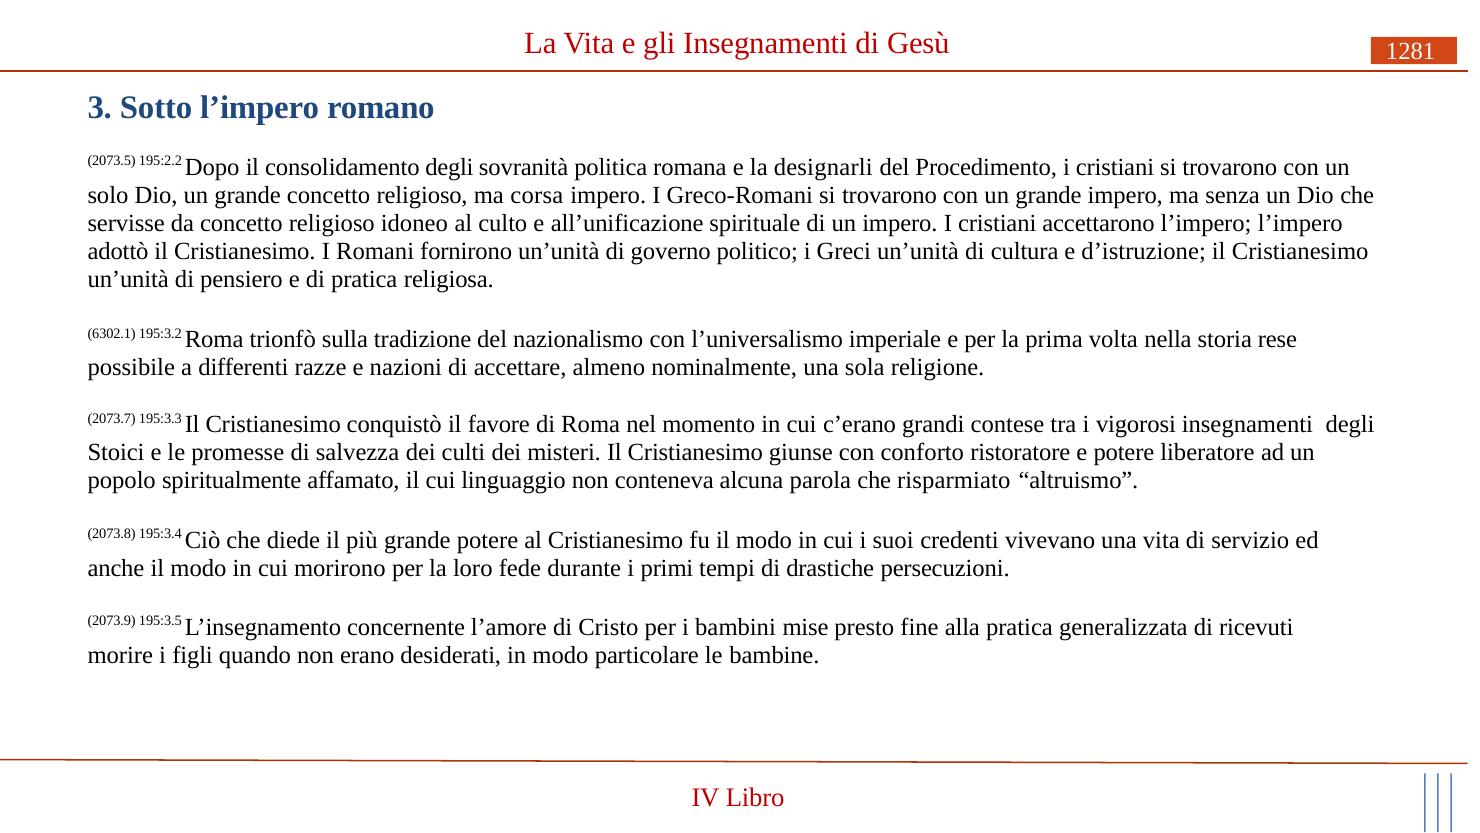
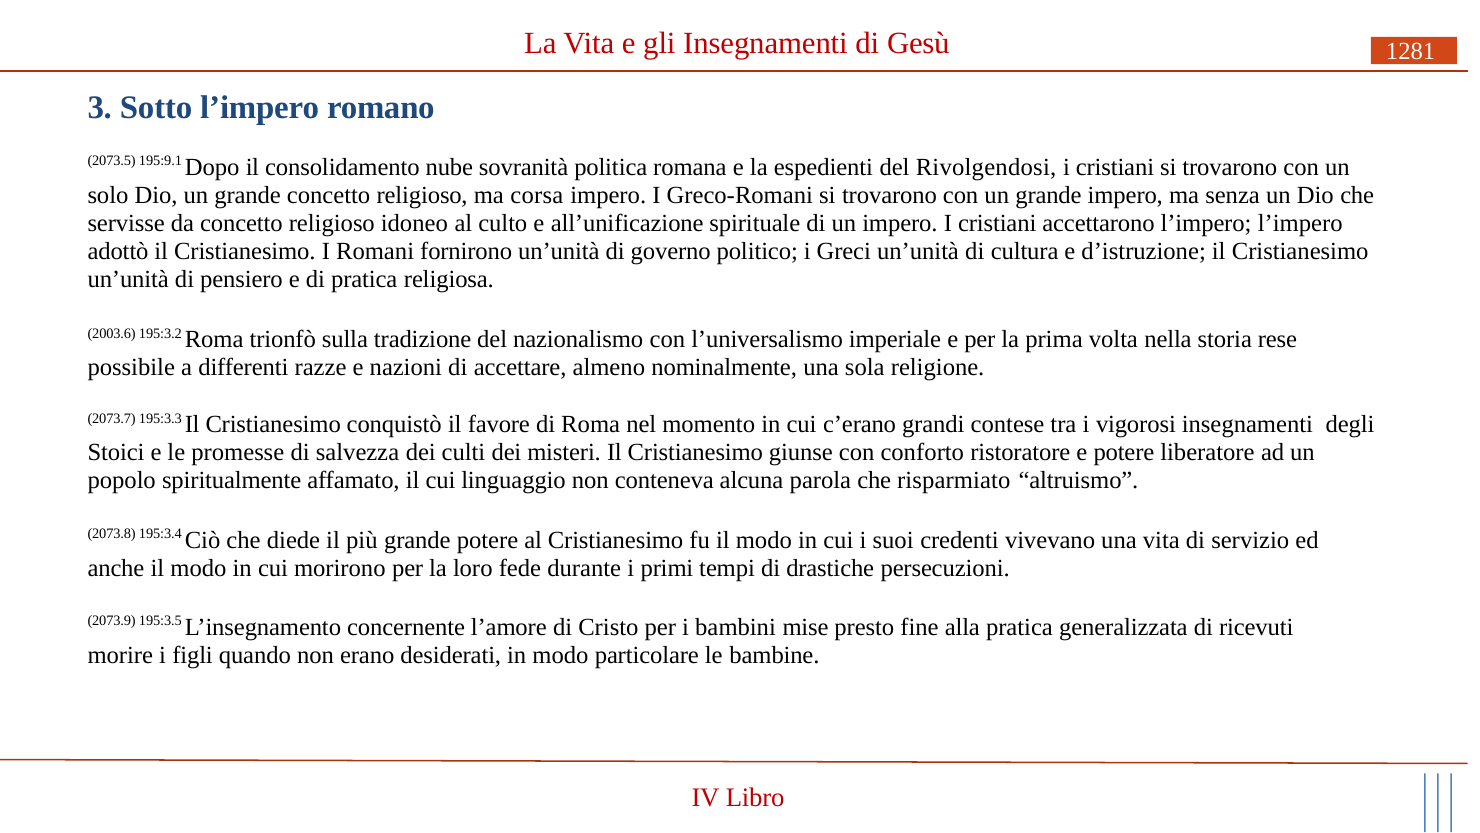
195:2.2: 195:2.2 -> 195:9.1 (160, 161)
consolidamento degli: degli -> nube (449, 167)
designarli: designarli -> espedienti (823, 167)
Procedimento: Procedimento -> Rivolgendosi (986, 167)
6302.1: 6302.1 -> 2003.6 (112, 333)
